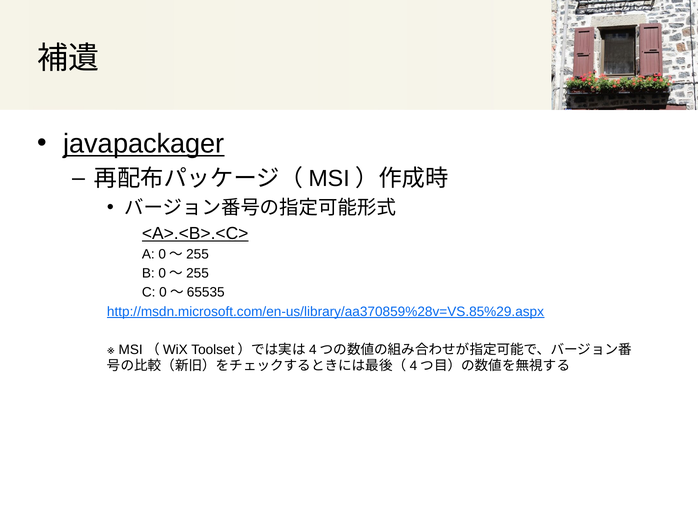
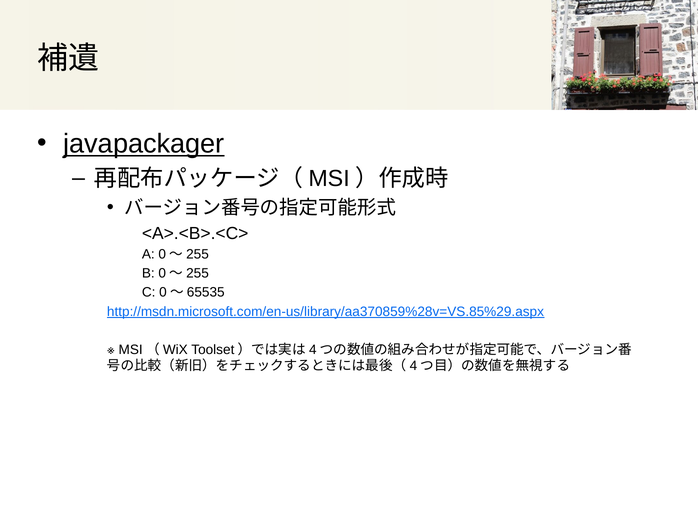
<A>.<B>.<C> underline: present -> none (195, 233)
